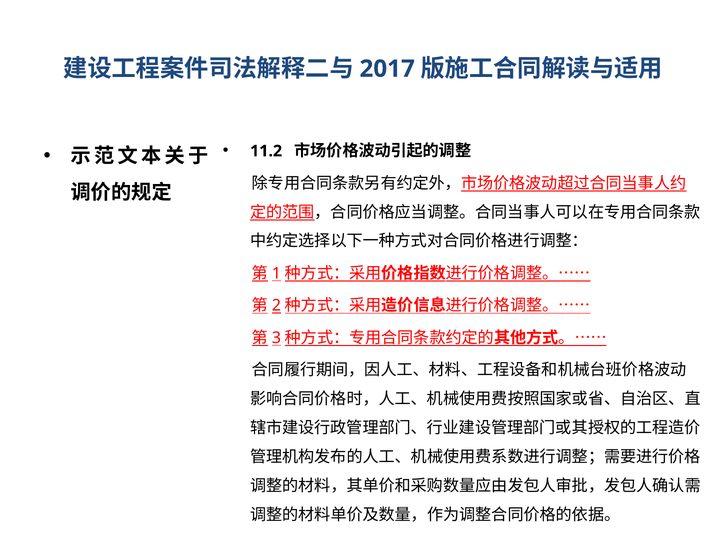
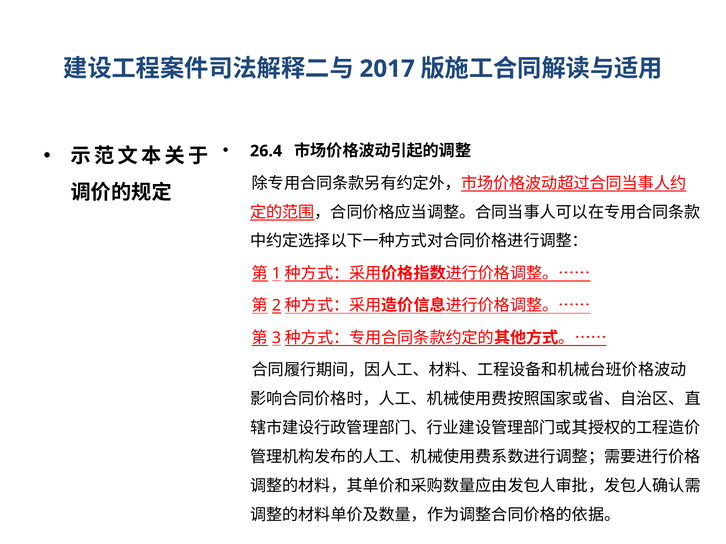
11.2: 11.2 -> 26.4 (266, 151)
